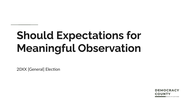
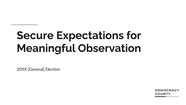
Should: Should -> Secure (35, 35)
